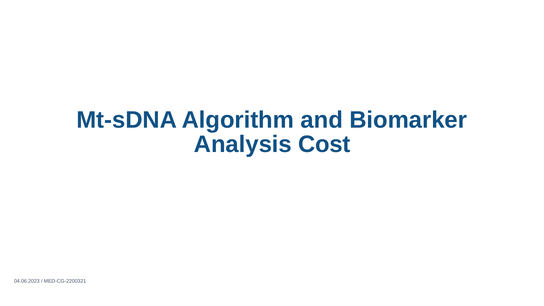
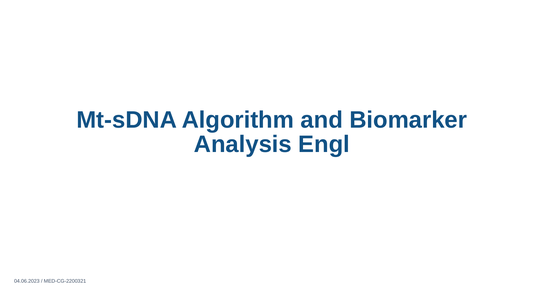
Cost: Cost -> Engl (324, 144)
